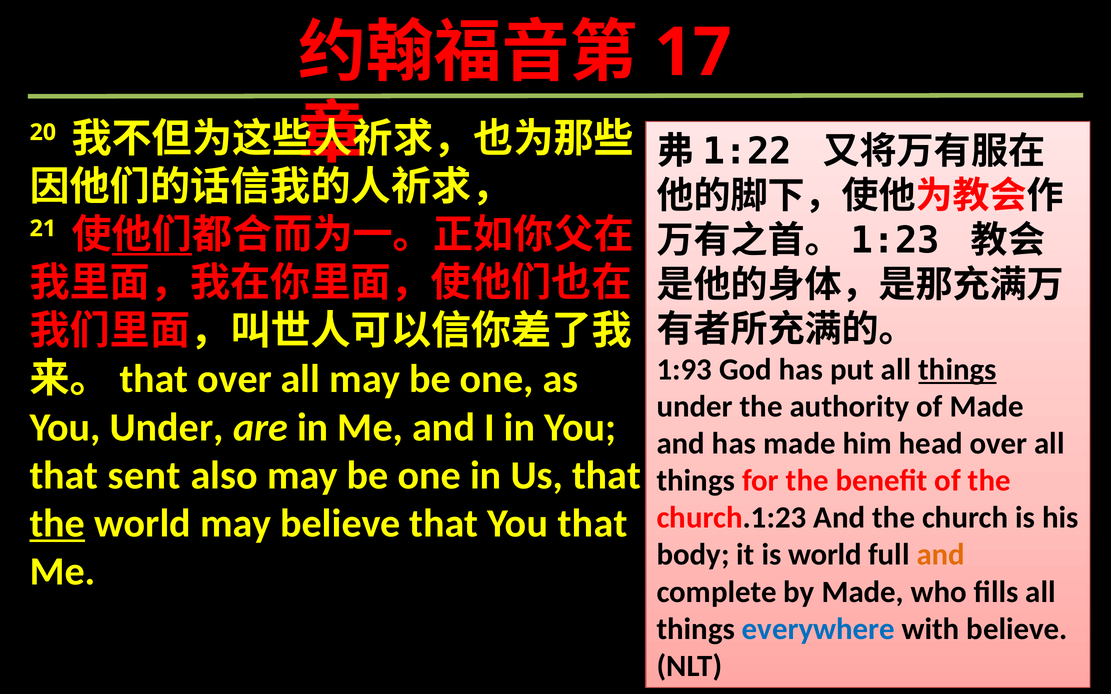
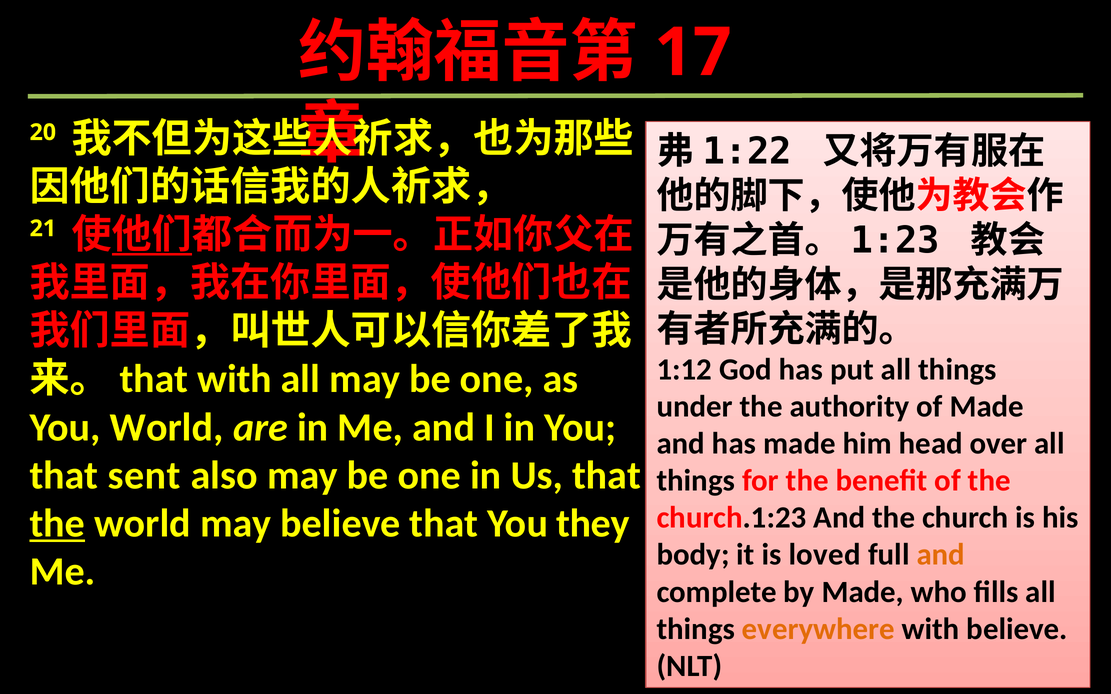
1:93: 1:93 -> 1:12 (684, 370)
things underline: present -> none (957, 370)
over: over -> with (235, 379)
You Under: Under -> World (167, 428)
that You that: that -> they (593, 524)
is world: world -> loved (825, 555)
everywhere colour: blue -> orange (818, 629)
